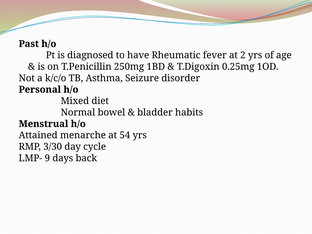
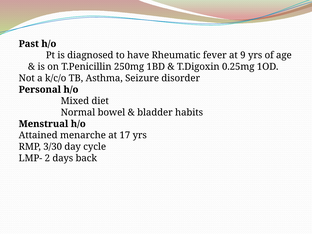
2: 2 -> 9 (243, 55)
54: 54 -> 17 (125, 135)
9: 9 -> 2 (47, 158)
